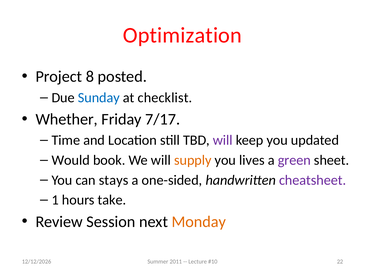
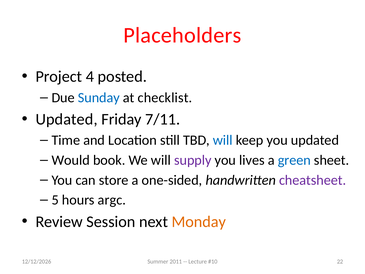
Optimization: Optimization -> Placeholders (182, 35)
8: 8 -> 4 (90, 77)
Whether: Whether -> Updated (67, 119)
7/17: 7/17 -> 7/11 (163, 119)
will colour: purple -> blue (223, 140)
supply colour: orange -> purple (193, 160)
green colour: purple -> blue (294, 160)
stays: stays -> store (114, 180)
1: 1 -> 5 (55, 200)
take: take -> argc (112, 200)
